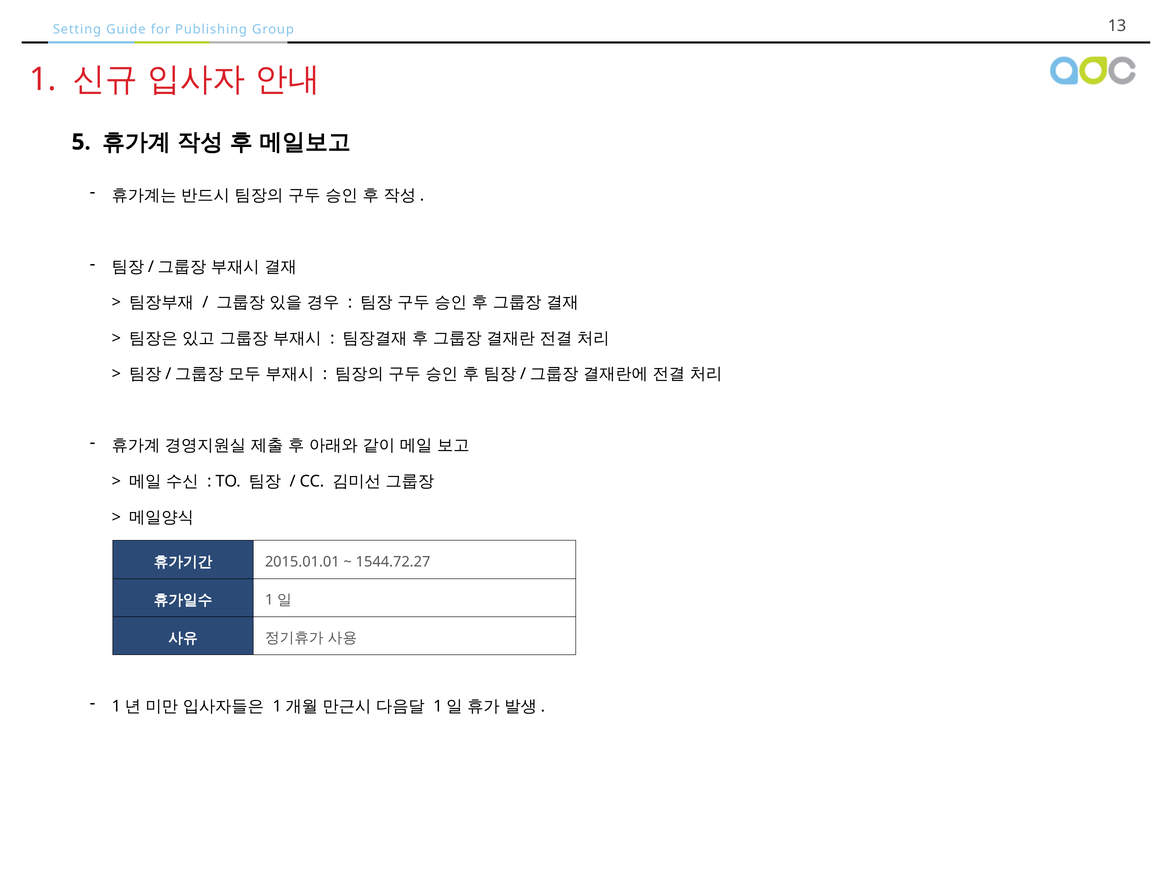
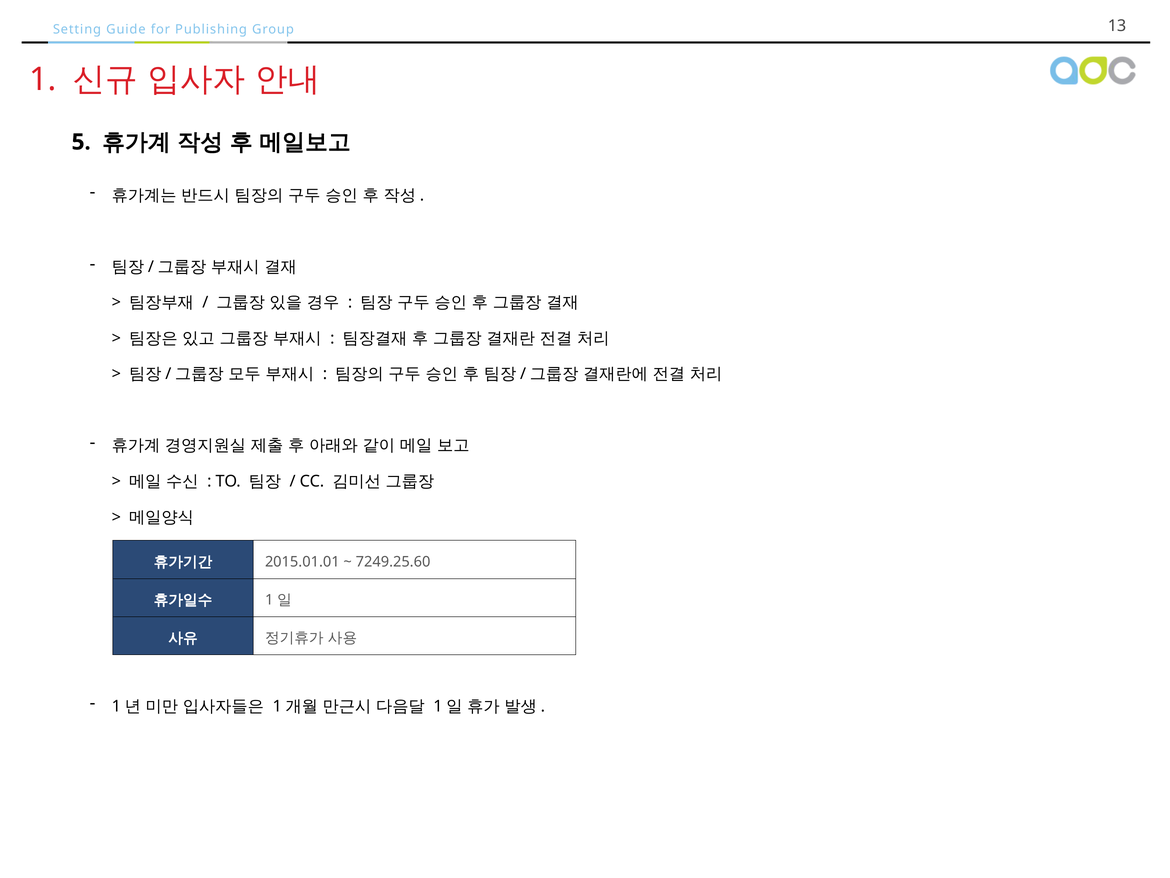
1544.72.27: 1544.72.27 -> 7249.25.60 (393, 561)
